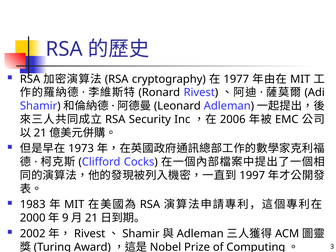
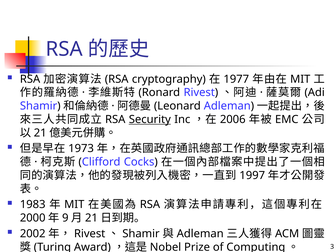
Security underline: none -> present (150, 119)
